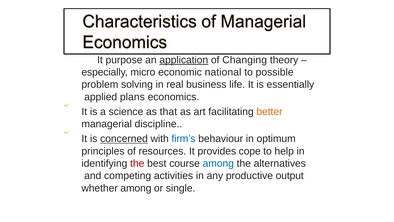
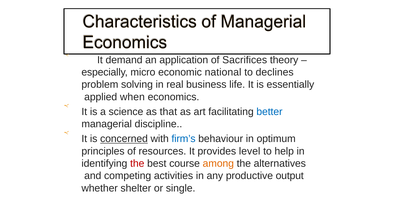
purpose: purpose -> demand (124, 60)
application underline: present -> none (184, 60)
Changing: Changing -> Sacrifices (245, 60)
possible: possible -> declines (275, 72)
plans: plans -> when (132, 97)
better colour: orange -> blue (269, 112)
cope: cope -> level (250, 151)
among colour: blue -> orange (218, 163)
whether among: among -> shelter (136, 188)
